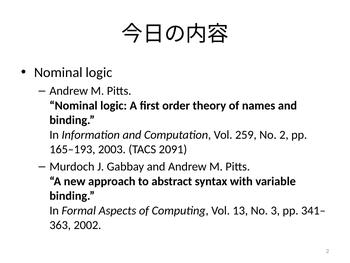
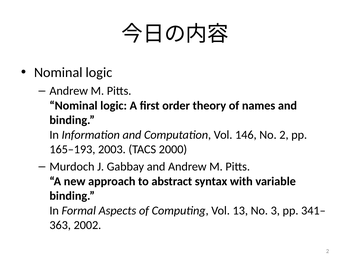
259: 259 -> 146 (246, 135)
2091: 2091 -> 2000 (173, 149)
